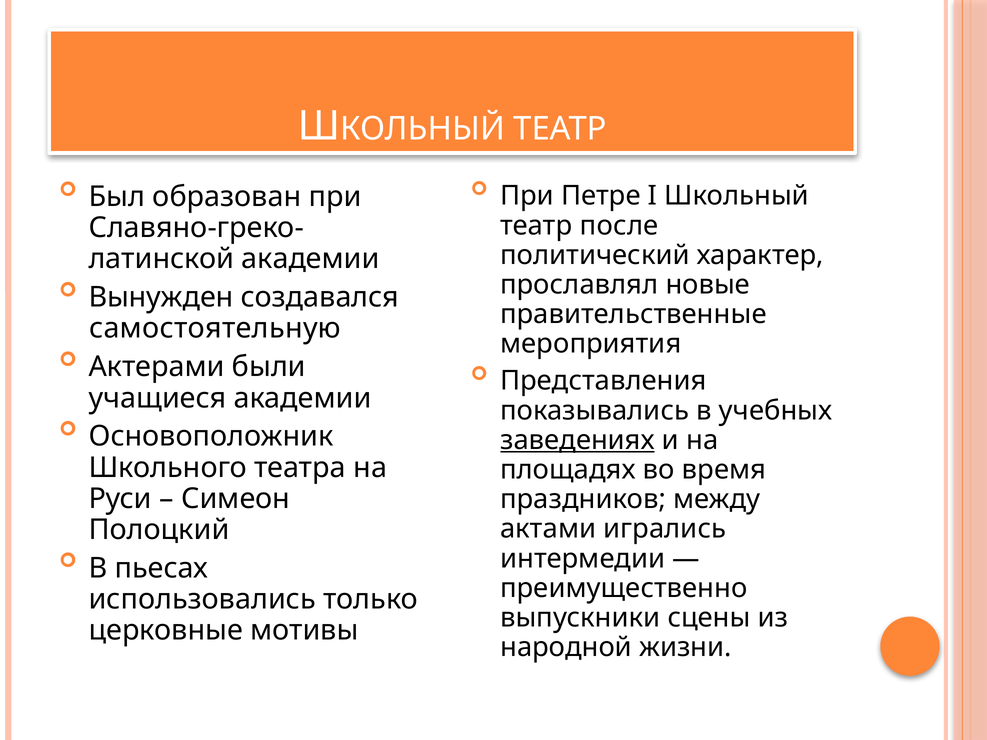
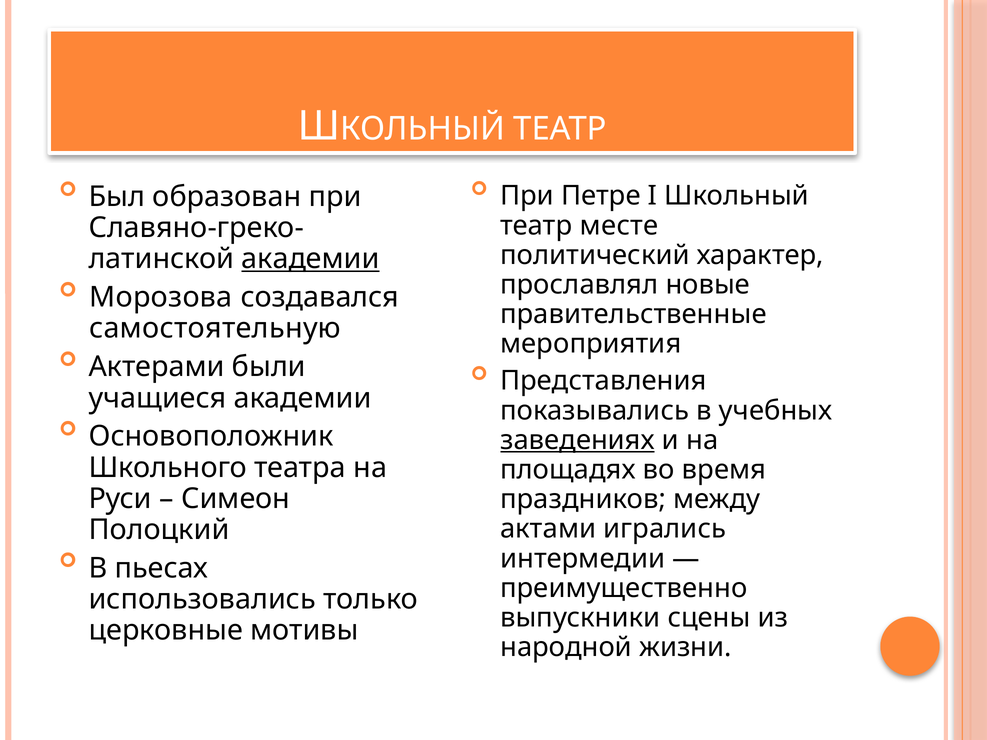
после: после -> месте (619, 226)
академии underline: none -> present (310, 259)
Вынужден: Вынужден -> Морозова (161, 298)
